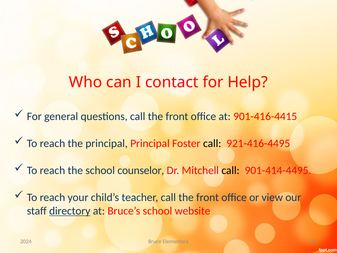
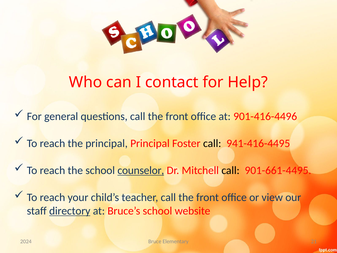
901-416-4415: 901-416-4415 -> 901-416-4496 (265, 116)
921-416-4495: 921-416-4495 -> 941-416-4495 (258, 143)
counselor underline: none -> present (141, 170)
901-414-4495: 901-414-4495 -> 901-661-4495 (278, 170)
